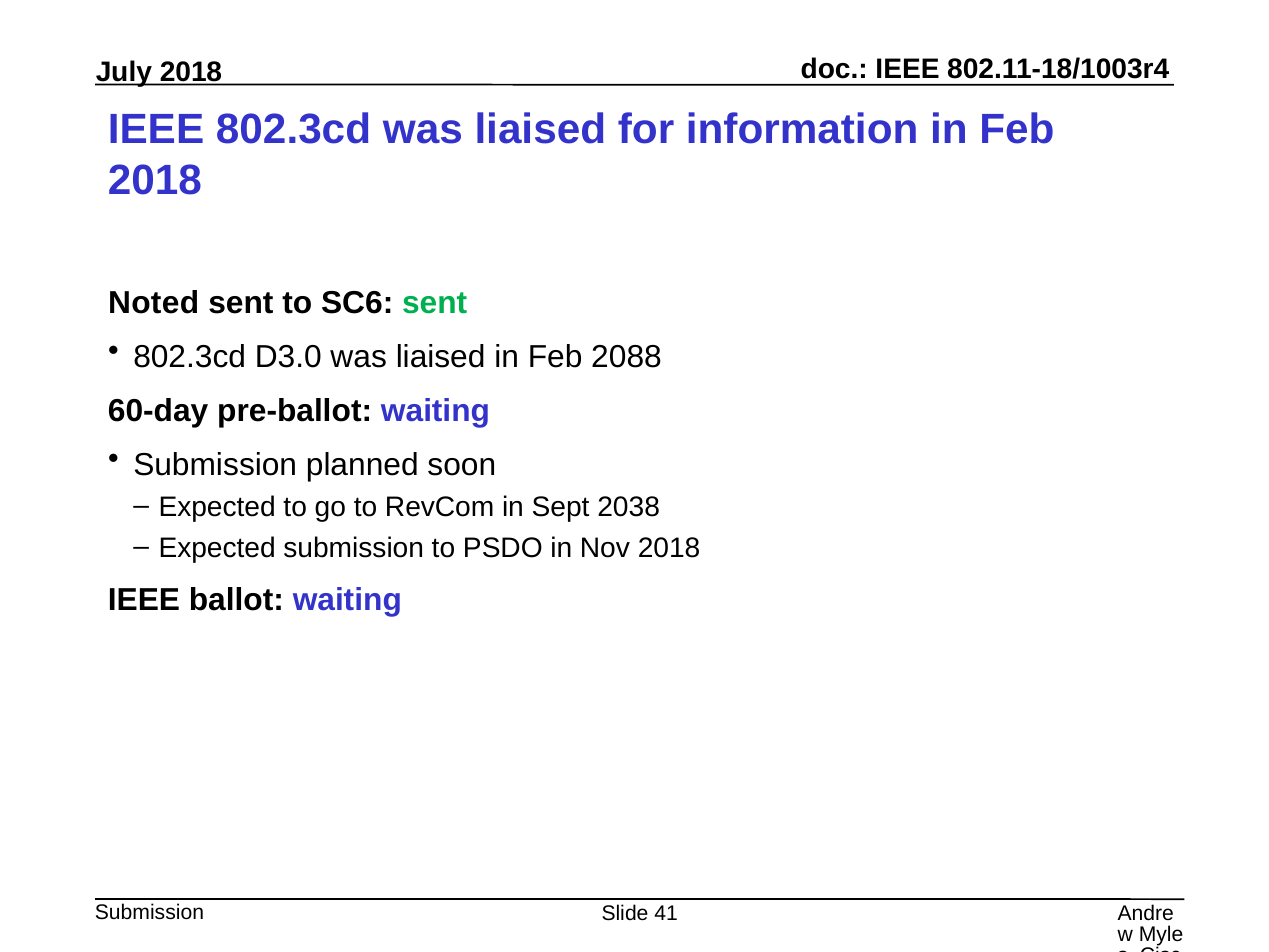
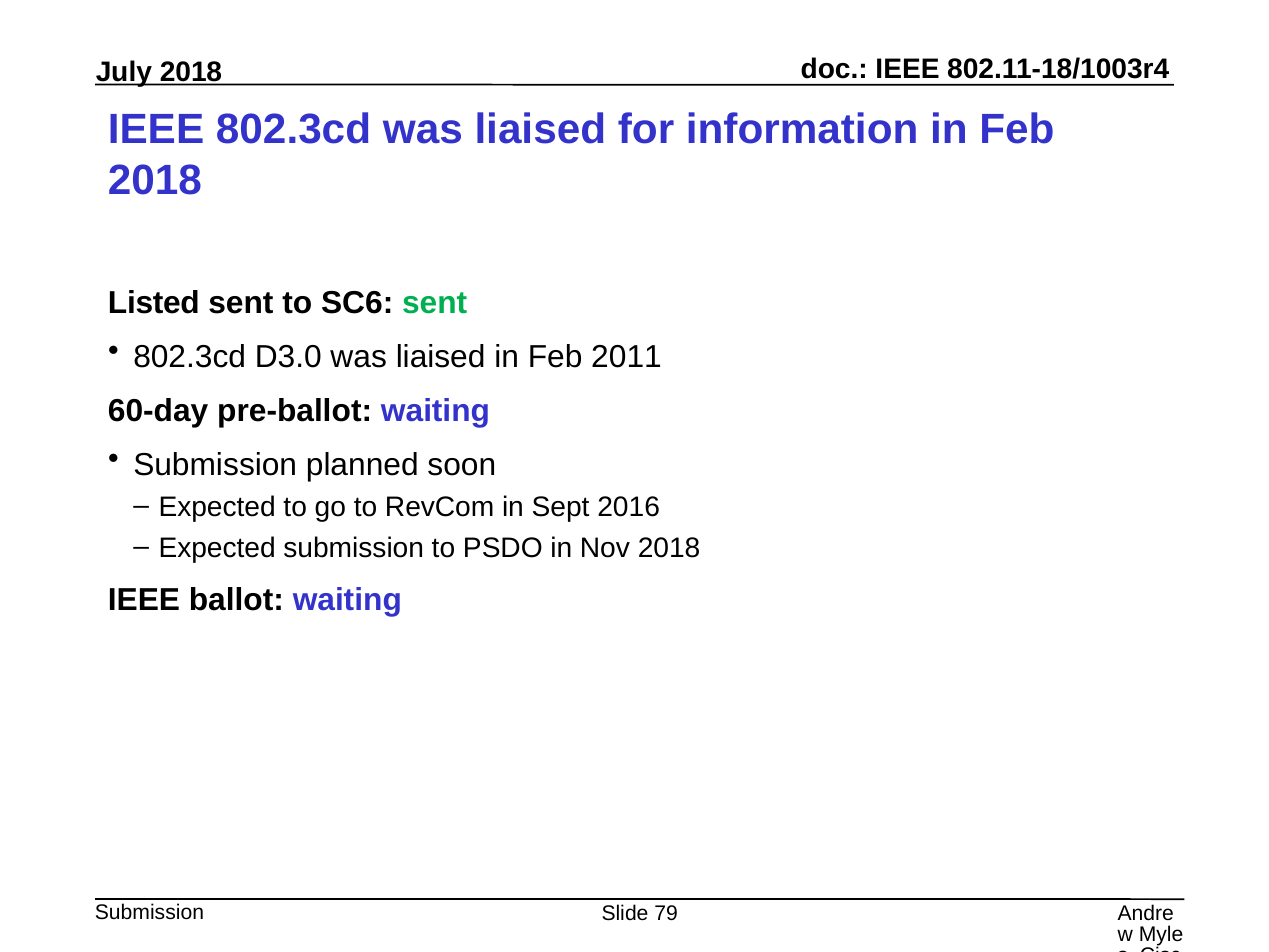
Noted: Noted -> Listed (154, 303)
2088: 2088 -> 2011 (627, 357)
2038: 2038 -> 2016 (629, 507)
41: 41 -> 79 (666, 913)
